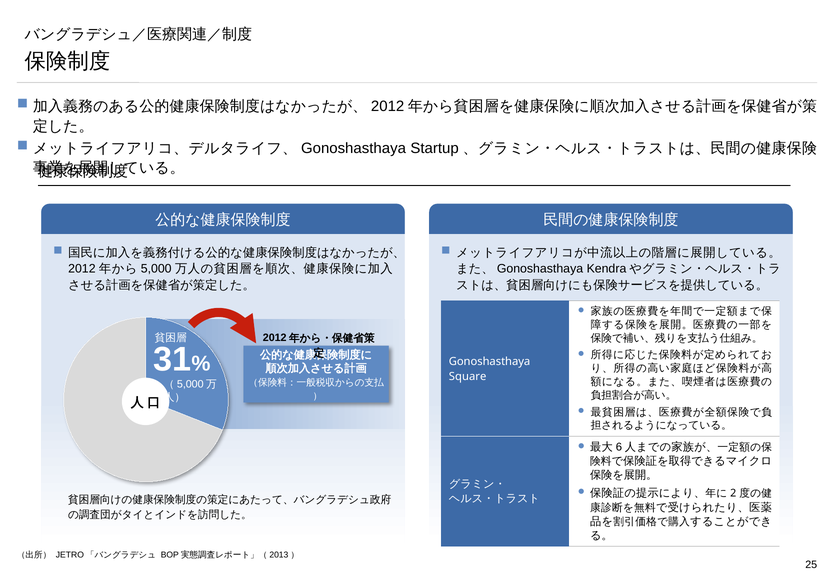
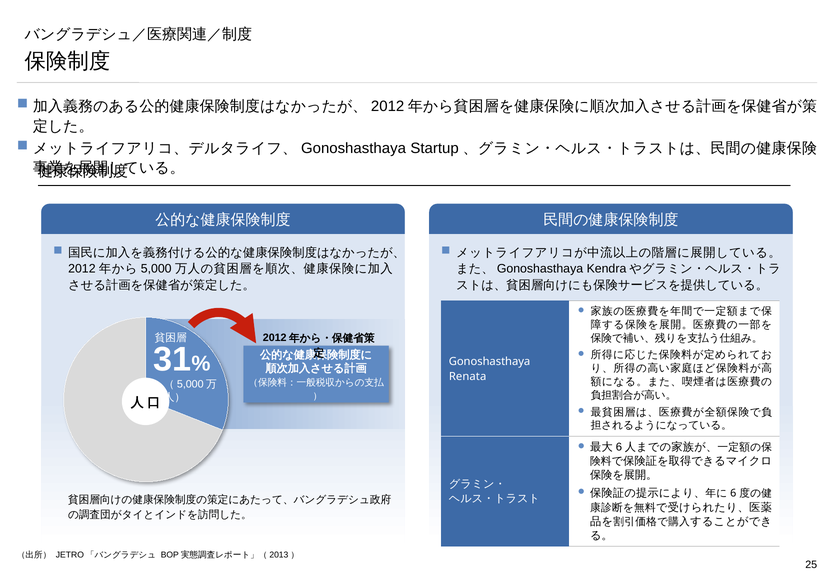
Square: Square -> Renata (468, 377)
2: 2 -> 6 (733, 494)
